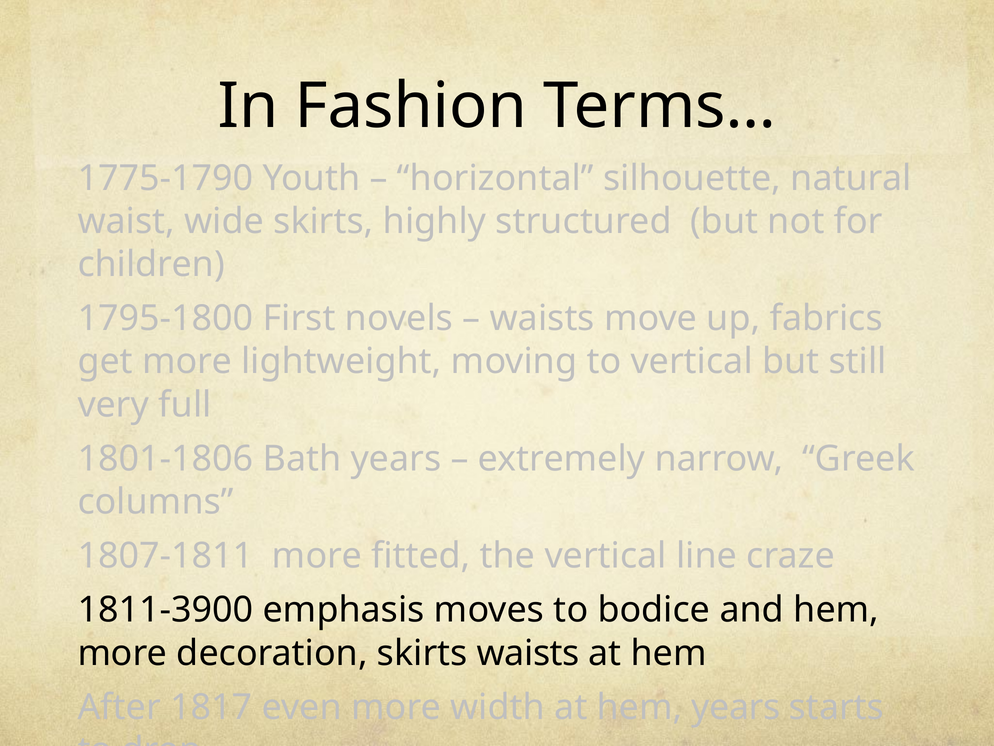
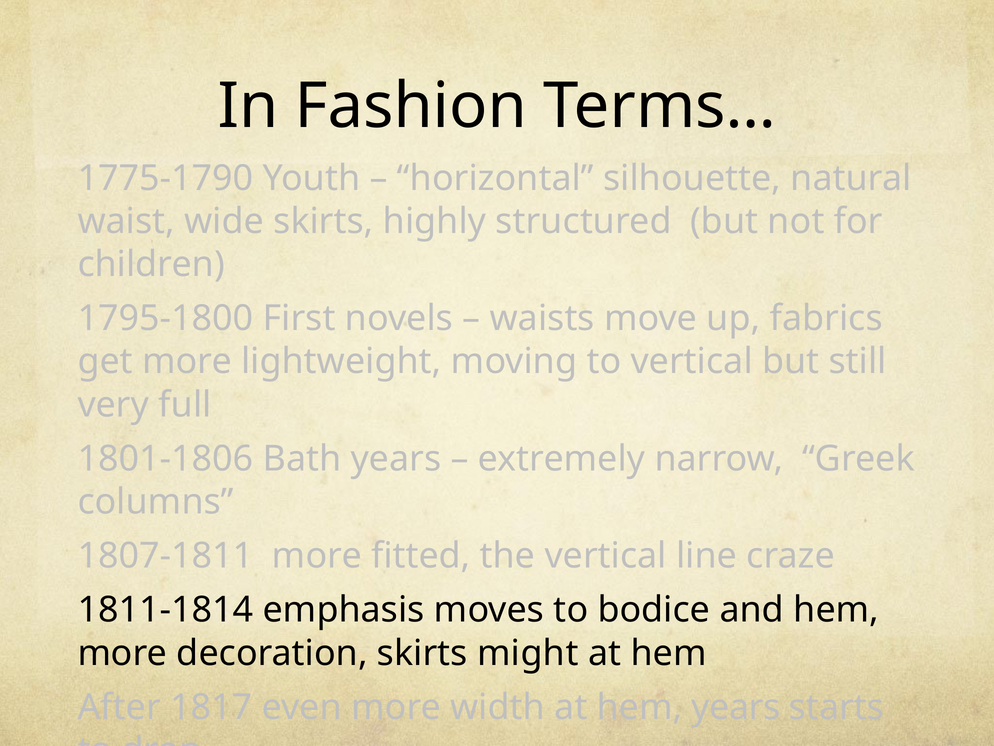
1811-3900: 1811-3900 -> 1811-1814 (165, 610)
skirts waists: waists -> might (528, 653)
